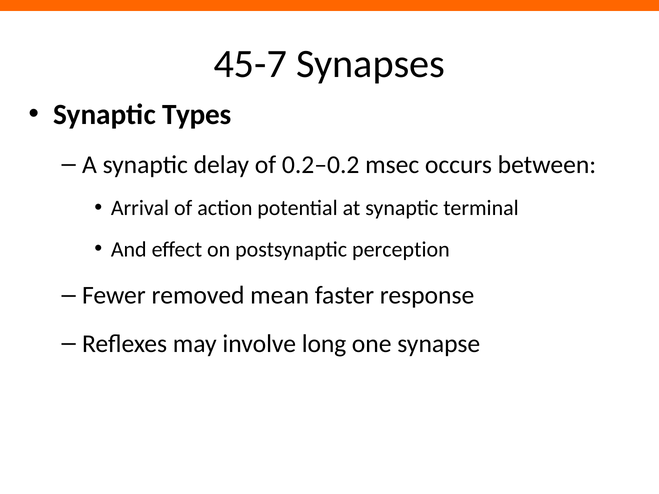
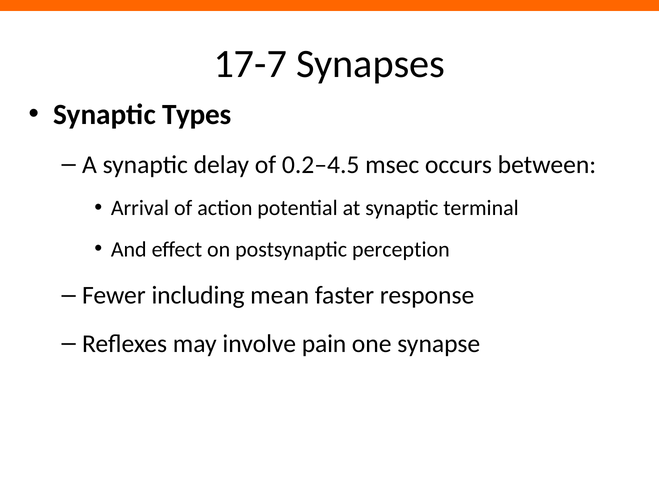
45-7: 45-7 -> 17-7 (250, 64)
0.2–0.2: 0.2–0.2 -> 0.2–4.5 (321, 165)
removed: removed -> including (198, 296)
long: long -> pain (324, 344)
